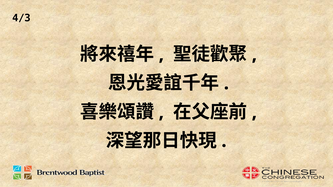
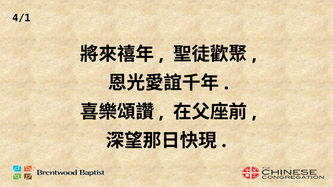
4/3: 4/3 -> 4/1 (21, 18)
